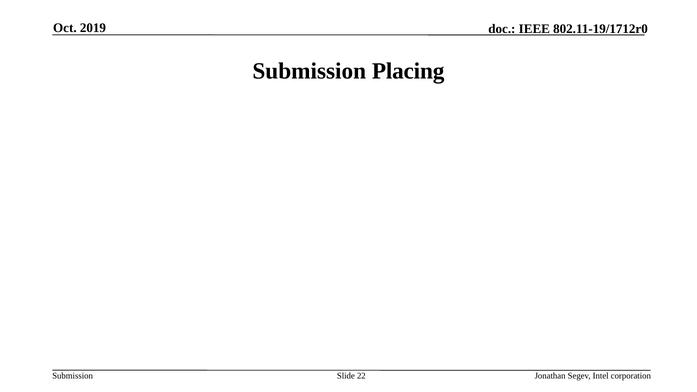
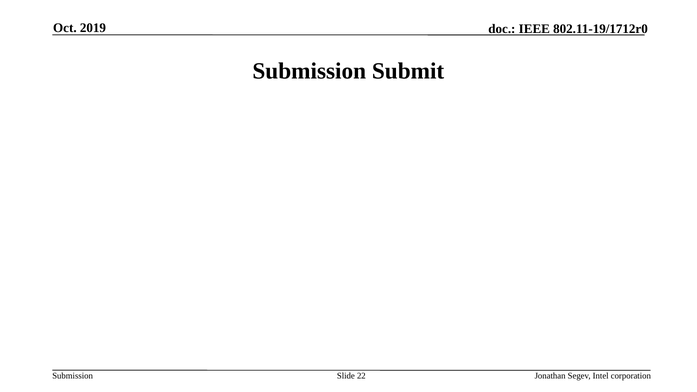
Placing: Placing -> Submit (408, 71)
